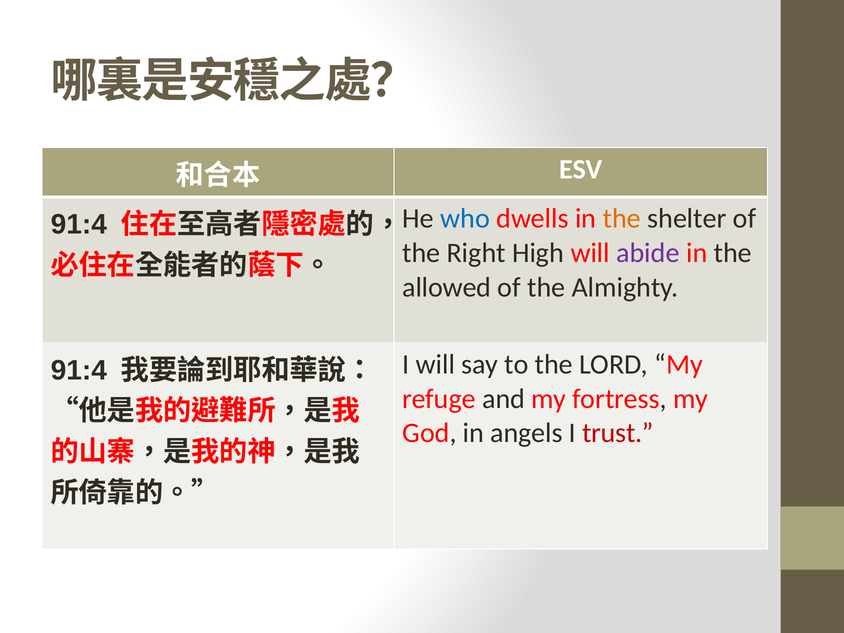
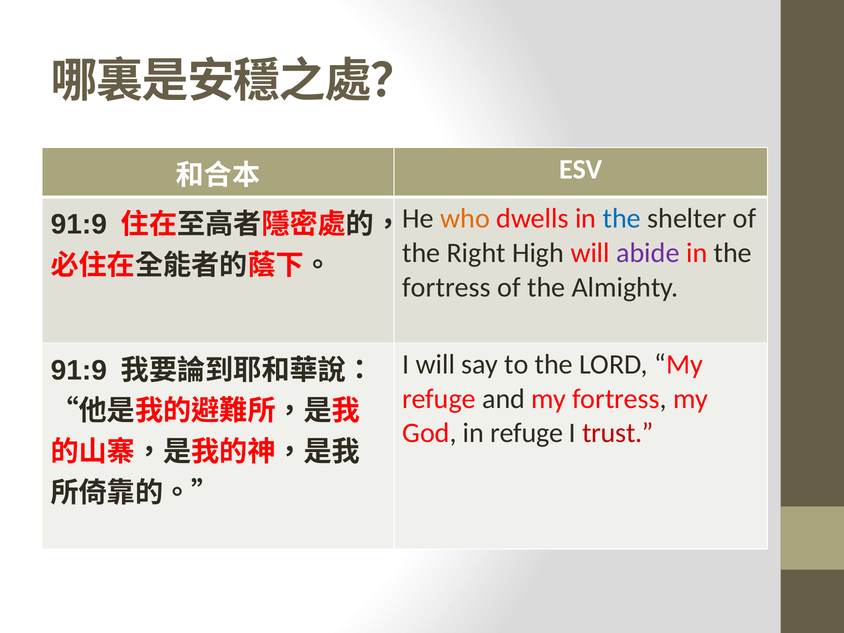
who colour: blue -> orange (465, 219)
the colour: orange -> blue (622, 219)
91:4: 91:4 -> 91:9 (79, 225)
allowed: allowed -> fortress (447, 287)
91:4: 91:4 -> 91:9 (79, 370)
in angels: angels -> refuge (527, 433)
